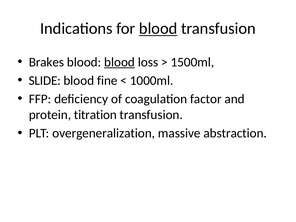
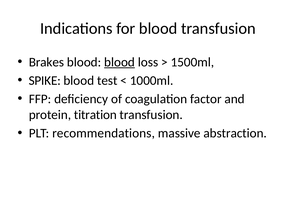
blood underline: present -> none (158, 29)
SLIDE: SLIDE -> SPIKE (45, 81)
fine: fine -> test (107, 81)
overgeneralization: overgeneralization -> recommendations (104, 133)
